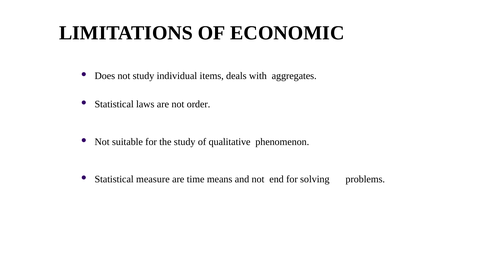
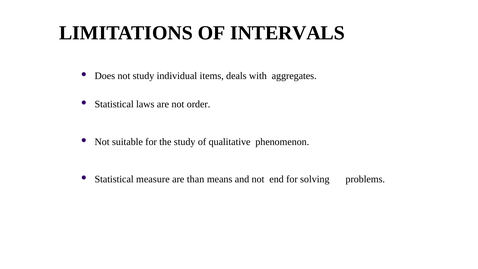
ECONOMIC: ECONOMIC -> INTERVALS (288, 33)
time: time -> than (196, 179)
